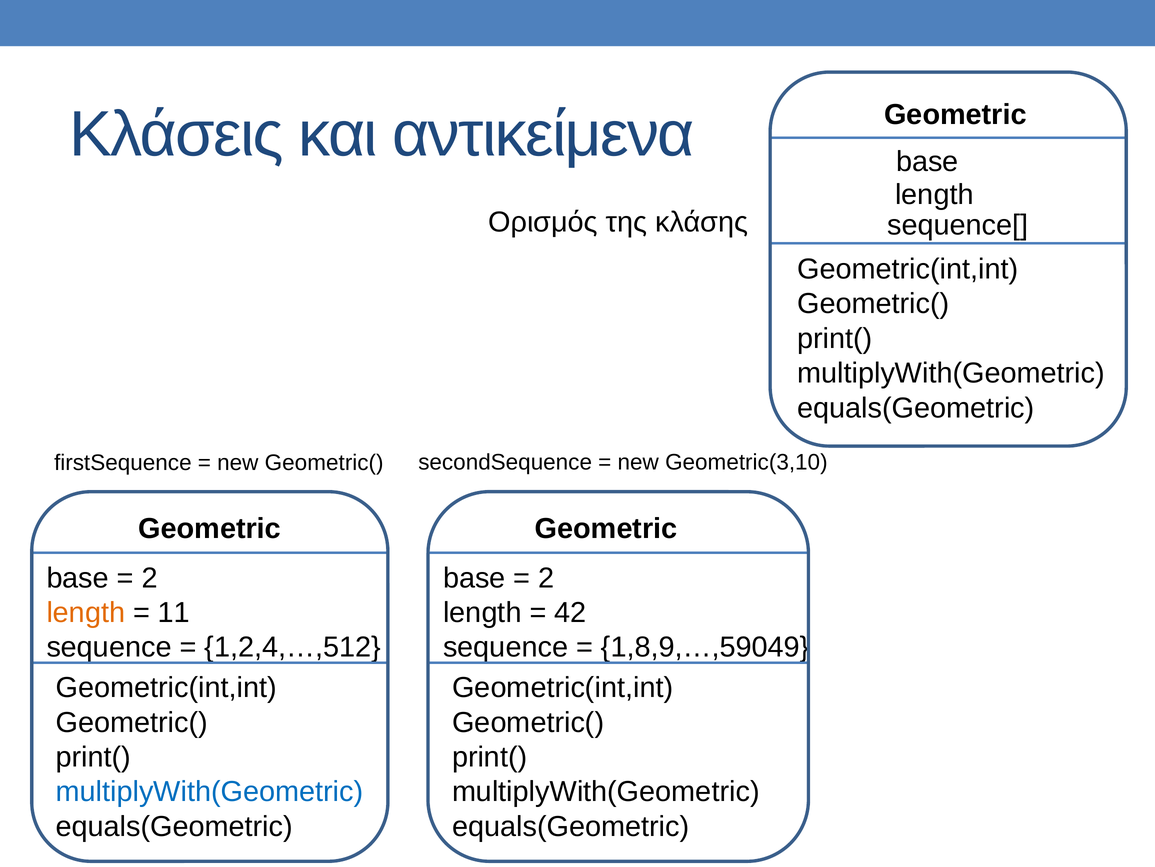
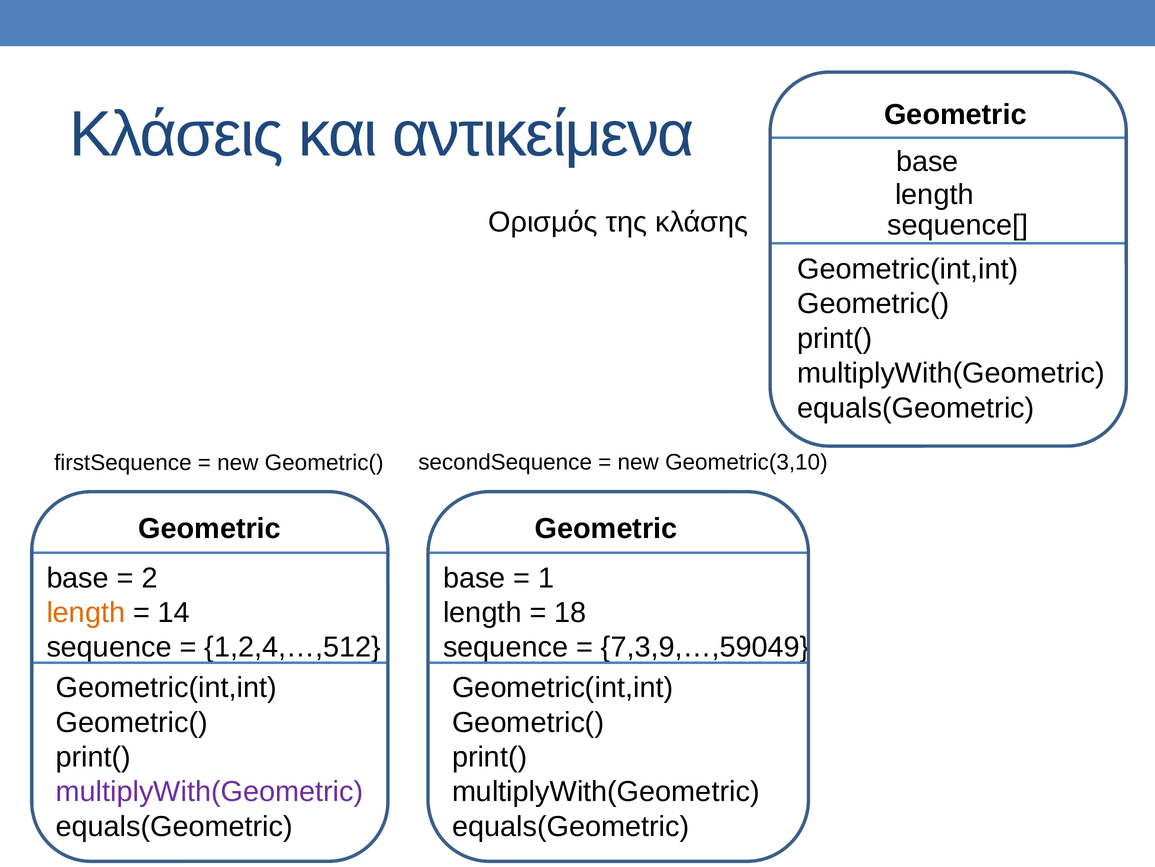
2: 2 -> 1 (546, 577)
11: 11 -> 14 (174, 612)
42: 42 -> 18 (570, 612)
1,8,9,…,59049: 1,8,9,…,59049 -> 7,3,9,…,59049 (705, 647)
multiplyWith(Geometric colour: blue -> purple (210, 791)
